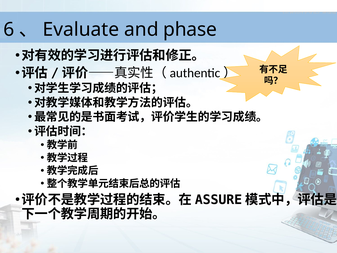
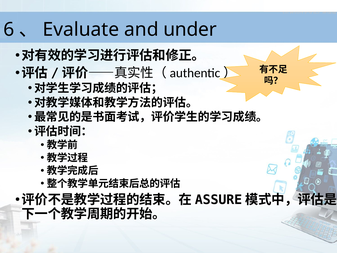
phase: phase -> under (190, 30)
